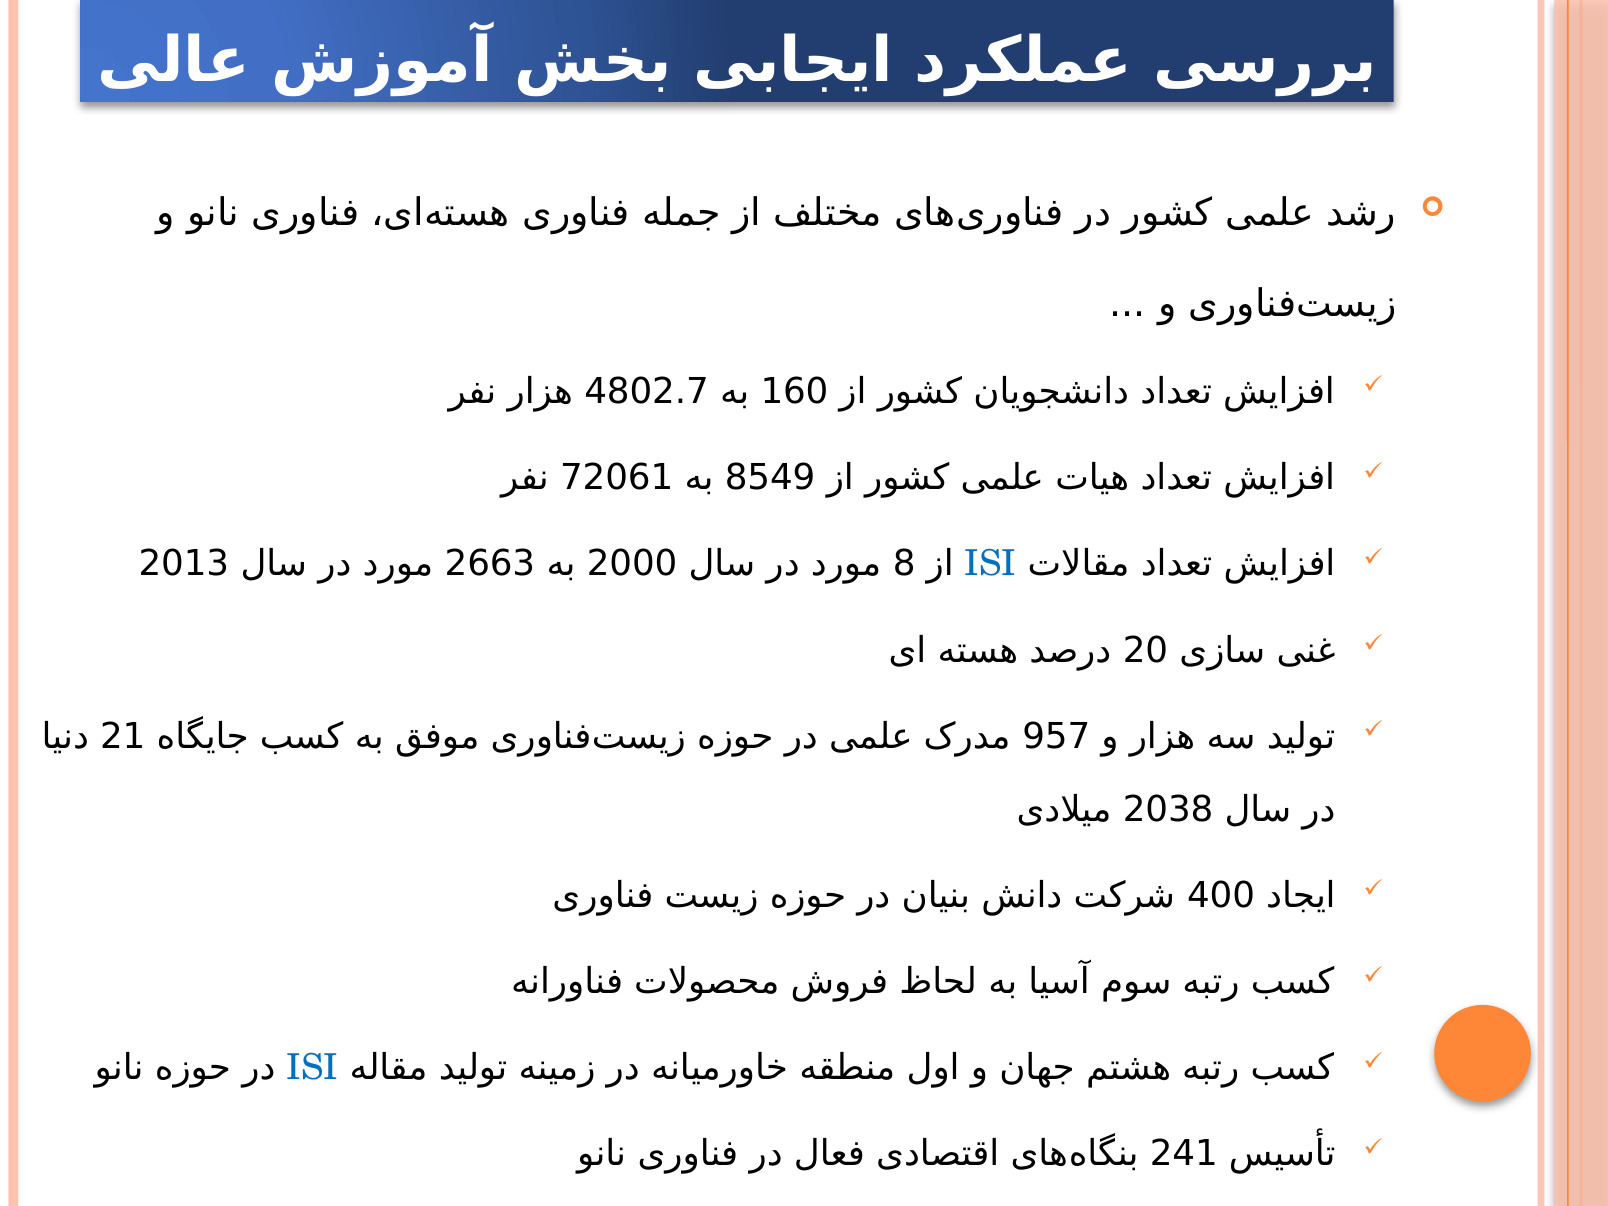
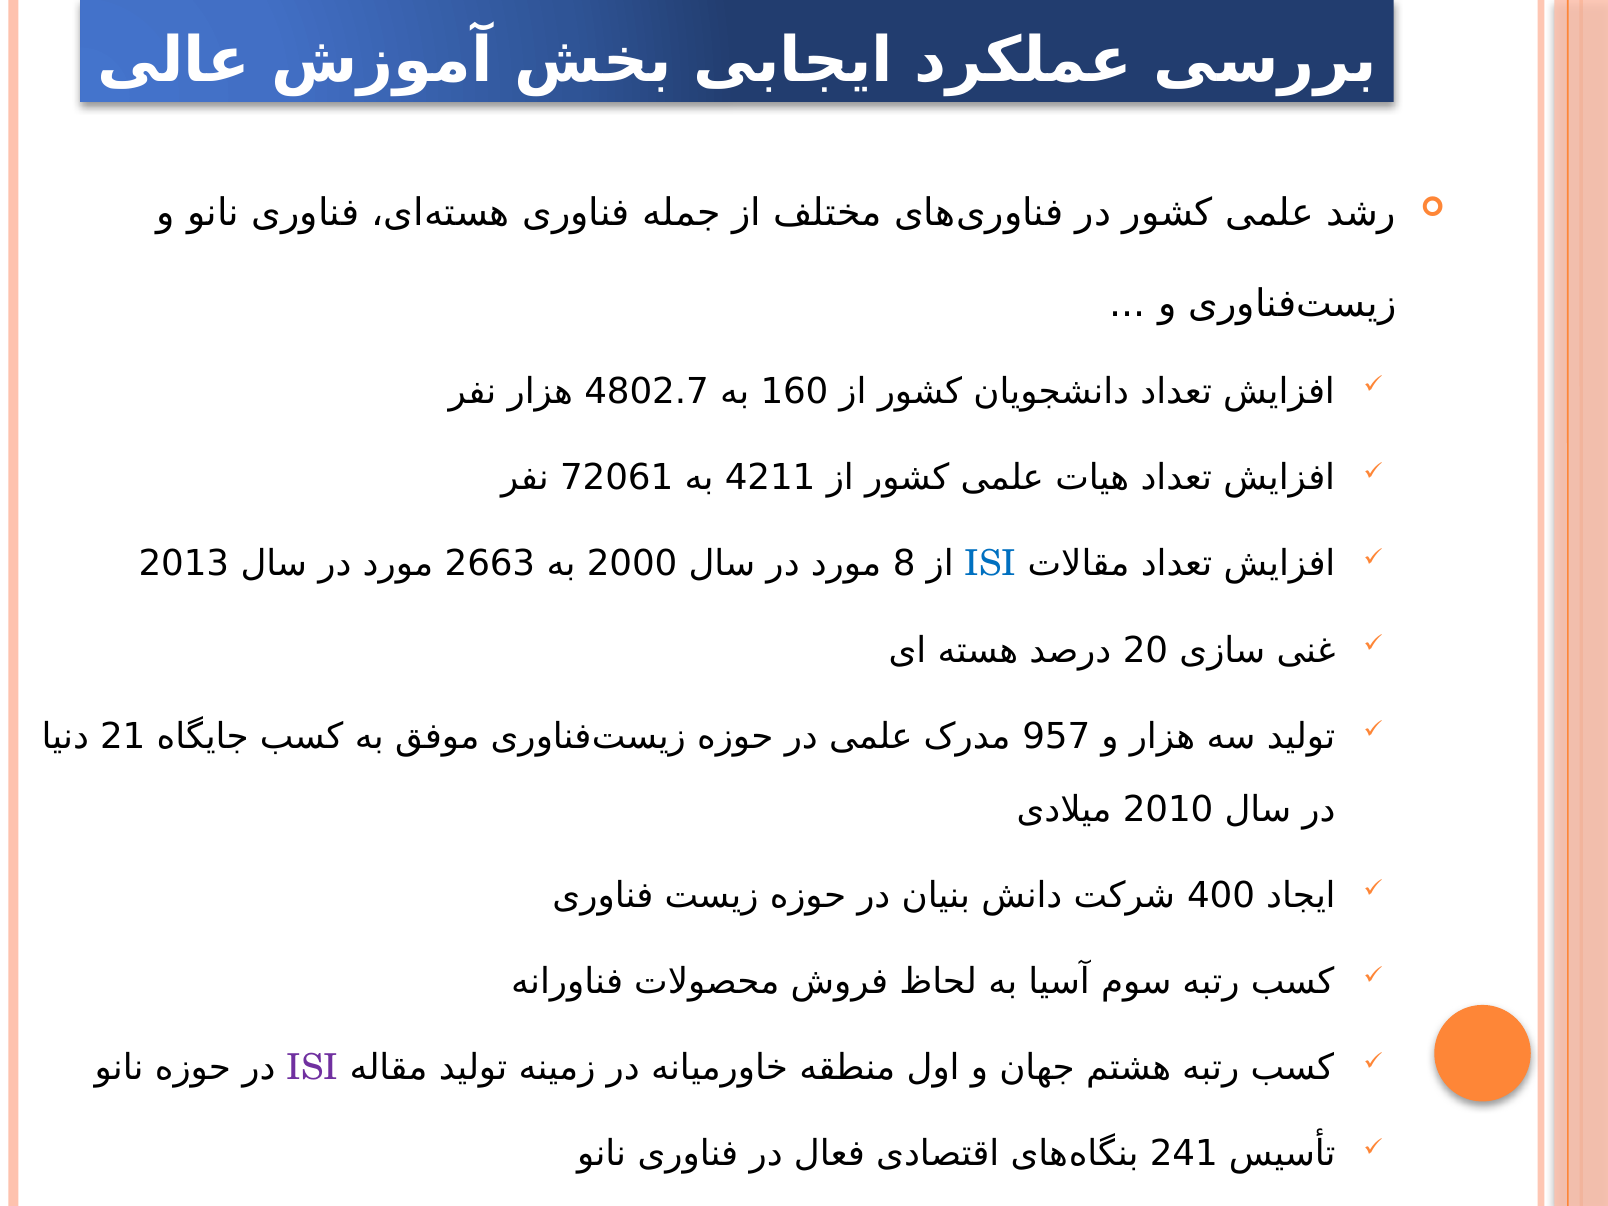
8549: 8549 -> 4211 (770, 478)
2038: 2038 -> 2010 (1168, 809)
ISI colour: blue -> purple (313, 1068)
